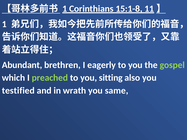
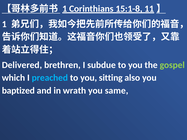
Abundant: Abundant -> Delivered (22, 65)
eagerly: eagerly -> subdue (102, 65)
preached colour: light green -> light blue (50, 78)
testified: testified -> baptized (18, 91)
